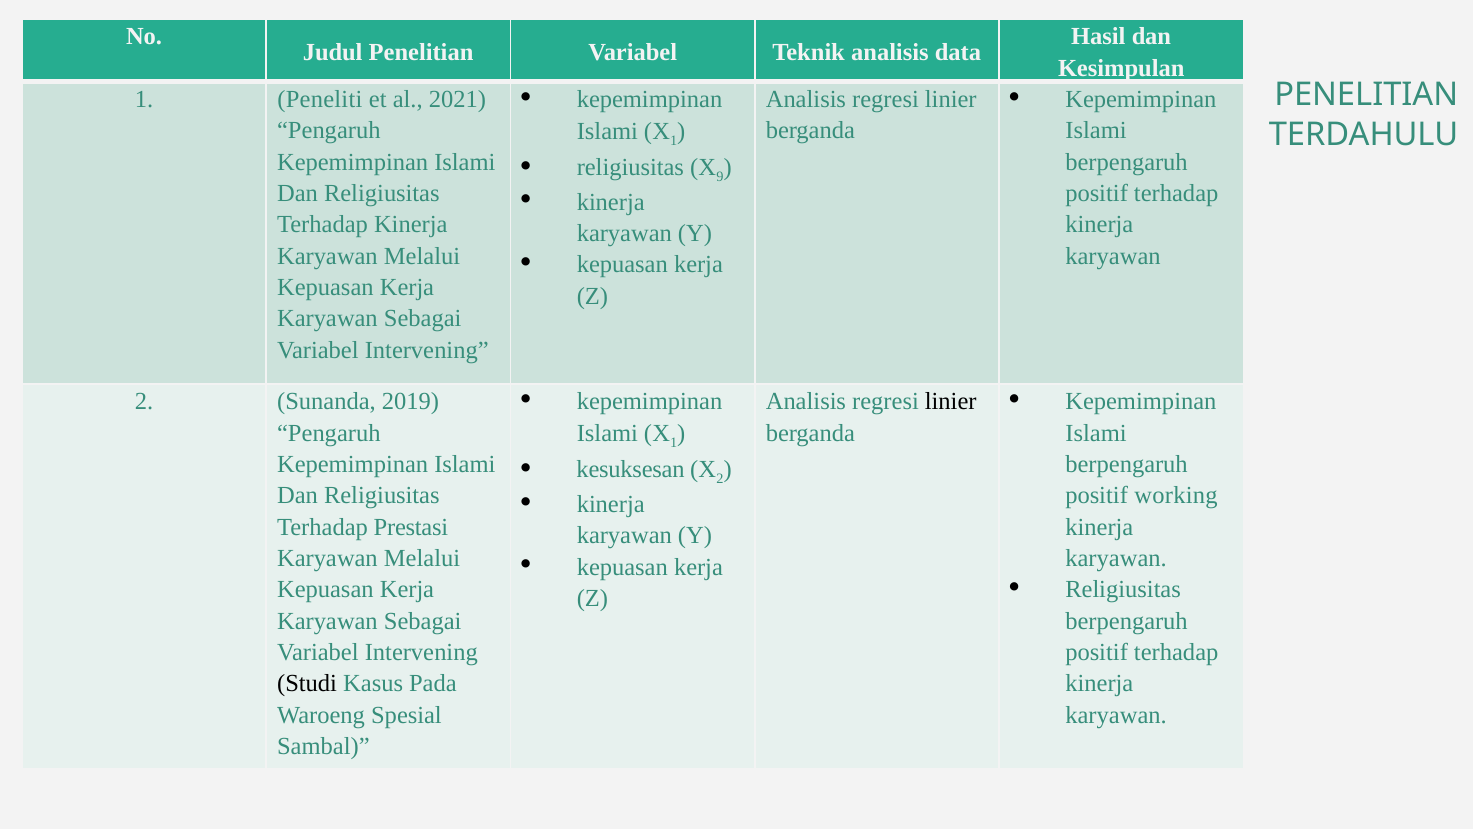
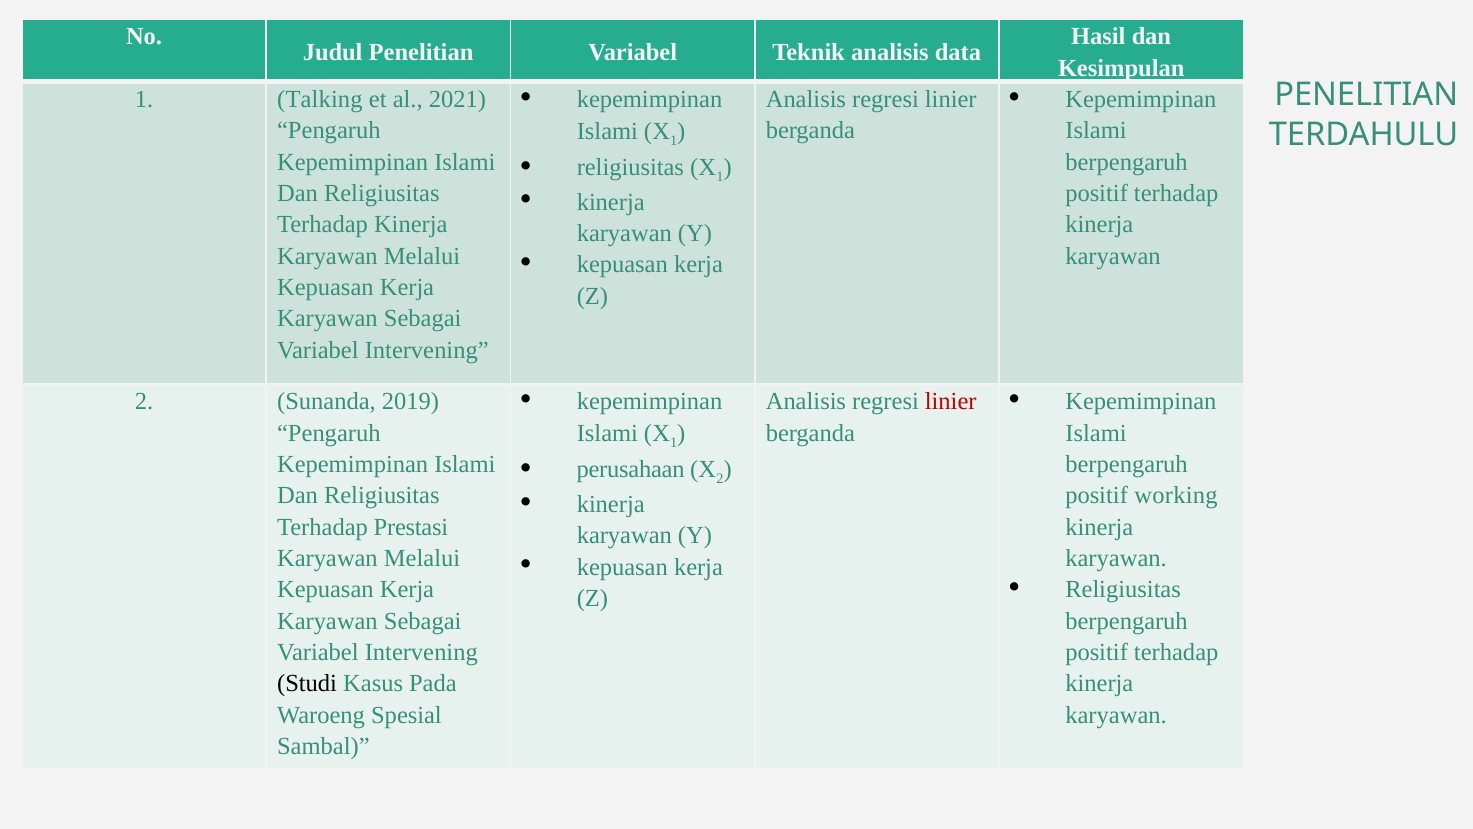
Peneliti: Peneliti -> Talking (320, 99)
9: 9 -> 1 (720, 176)
linier colour: black -> red (951, 402)
kesuksesan: kesuksesan -> perusahaan (631, 469)
